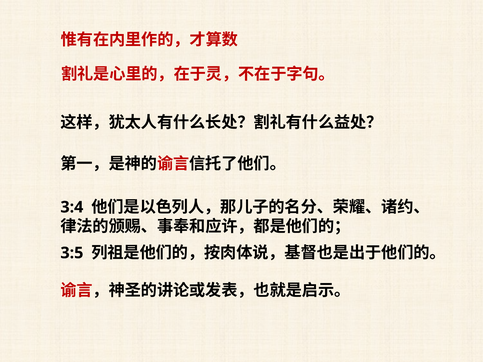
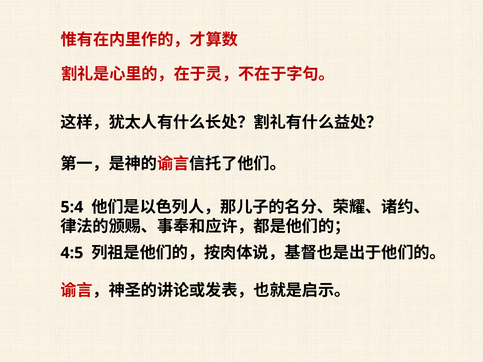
3:4: 3:4 -> 5:4 (72, 207)
3:5: 3:5 -> 4:5 (72, 253)
